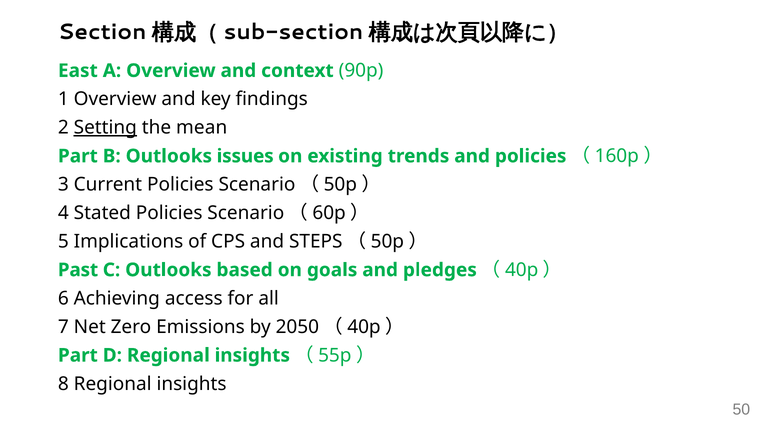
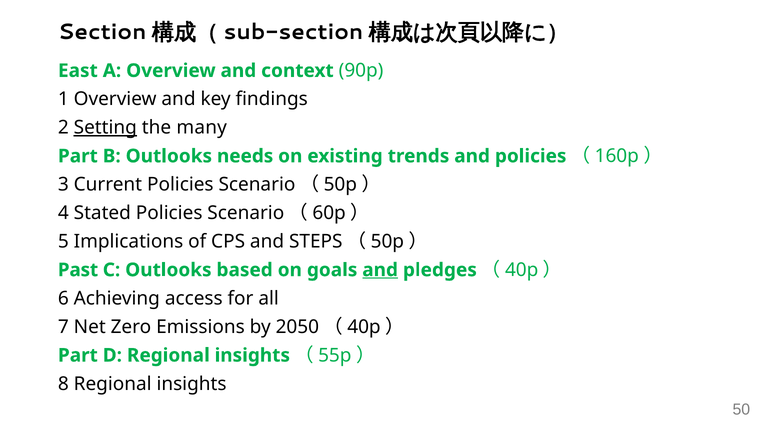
mean: mean -> many (202, 127)
issues: issues -> needs (245, 156)
and underline: none -> present (380, 270)
